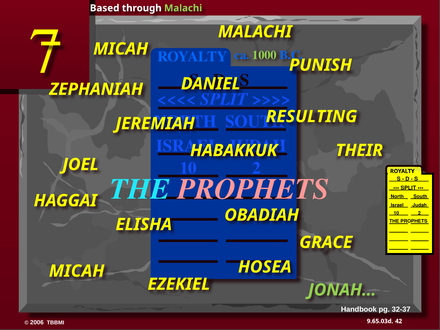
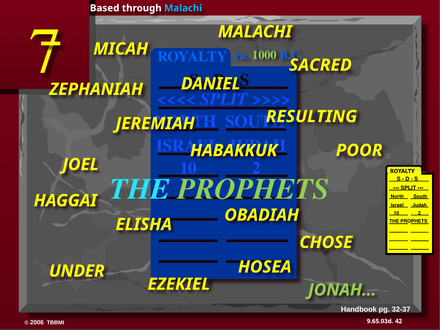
Malachi colour: light green -> light blue (183, 8)
PUNISH: PUNISH -> SACRED (320, 65)
THEIR: THEIR -> POOR (359, 150)
PROPHETS colour: pink -> light green (253, 189)
GRACE: GRACE -> CHOSE (326, 242)
MICAH: MICAH -> UNDER (77, 271)
